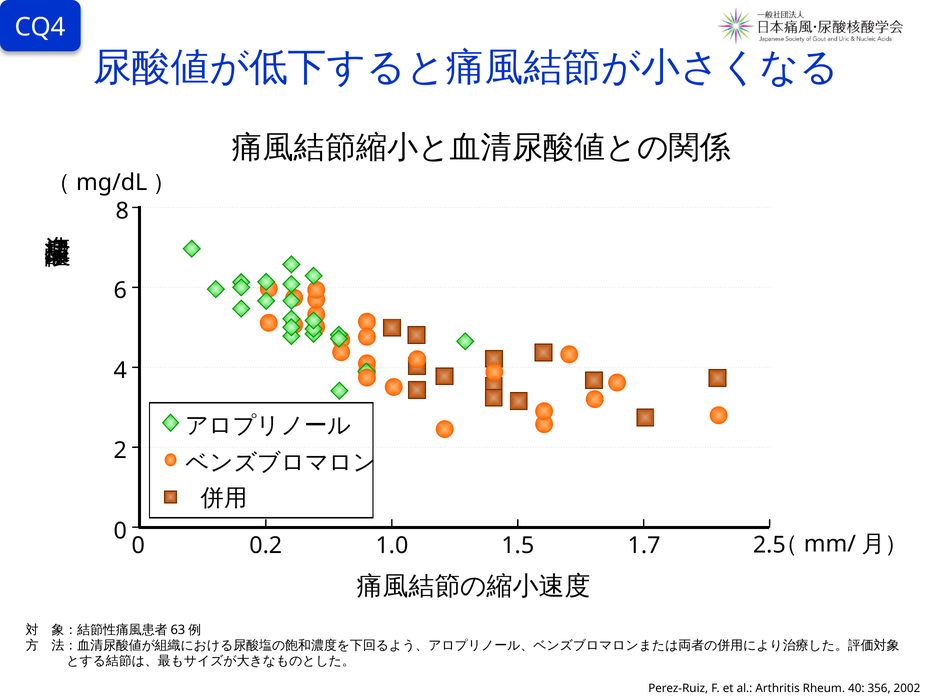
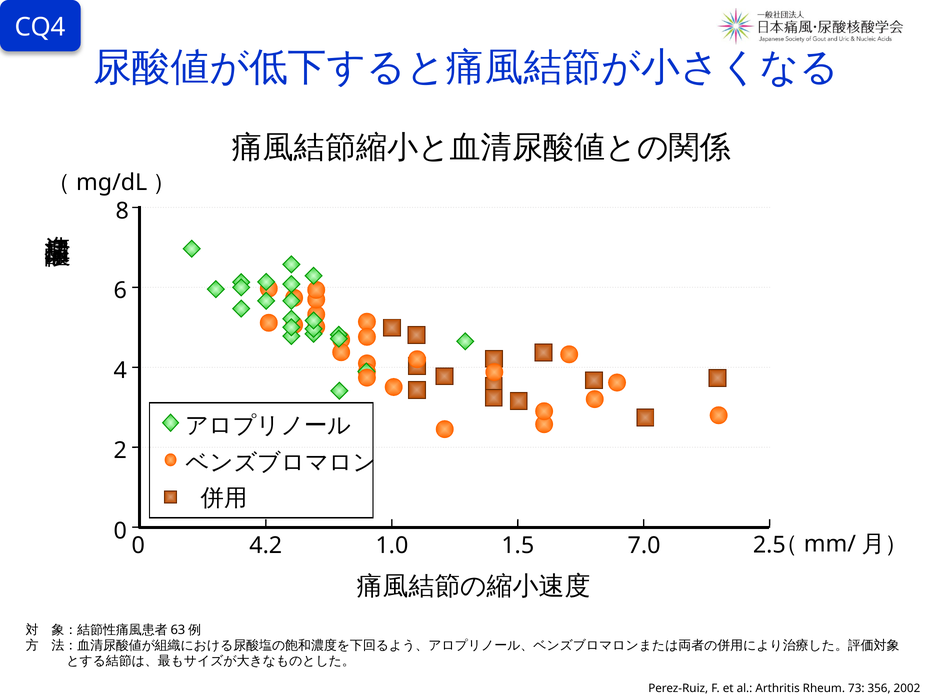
0.2: 0.2 -> 4.2 (266, 546)
1.7: 1.7 -> 7.0 (644, 546)
40: 40 -> 73 (856, 688)
